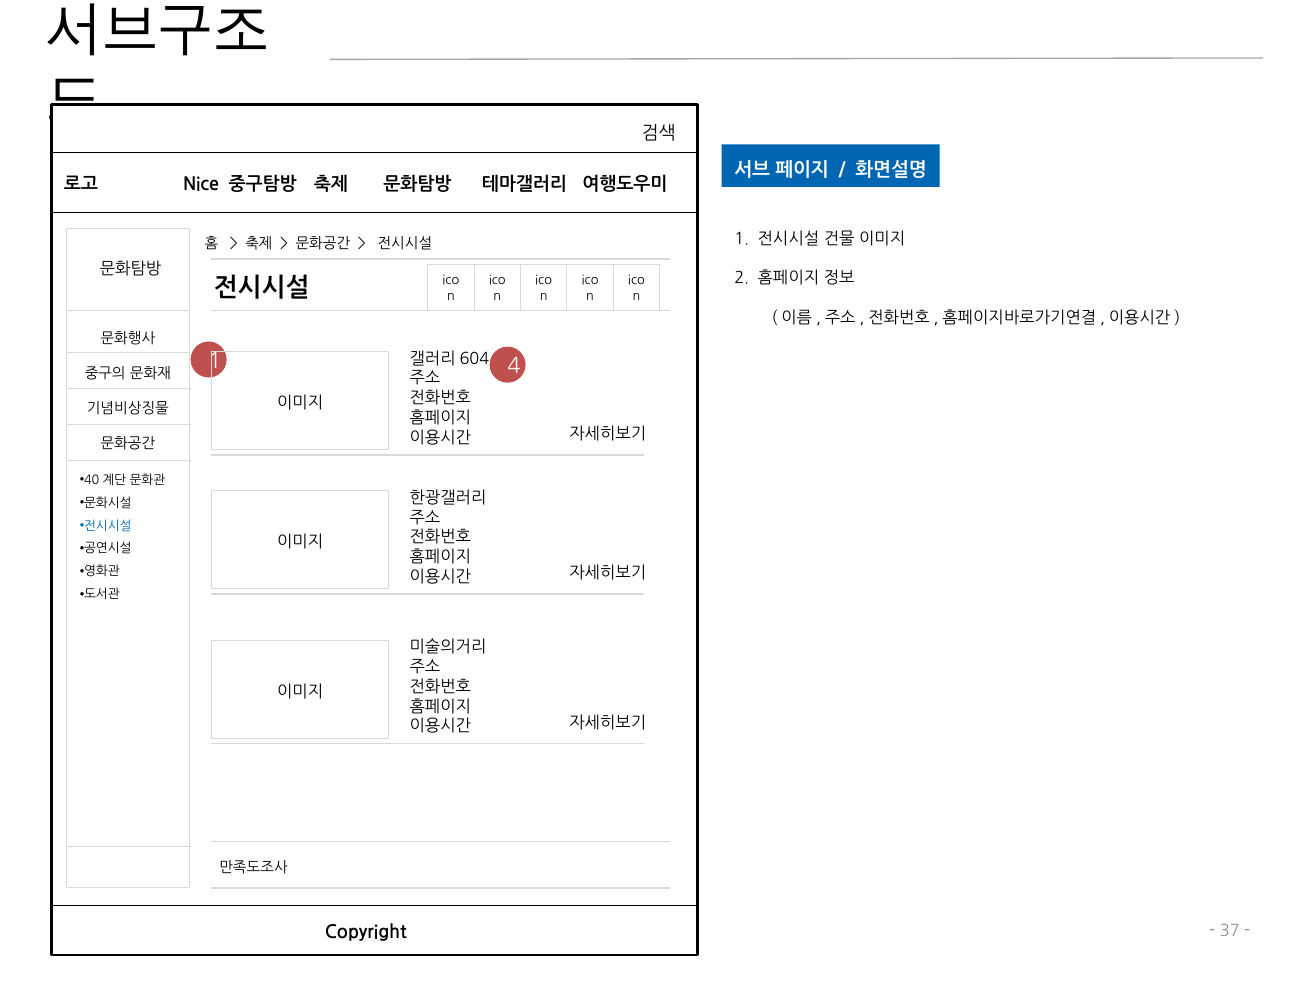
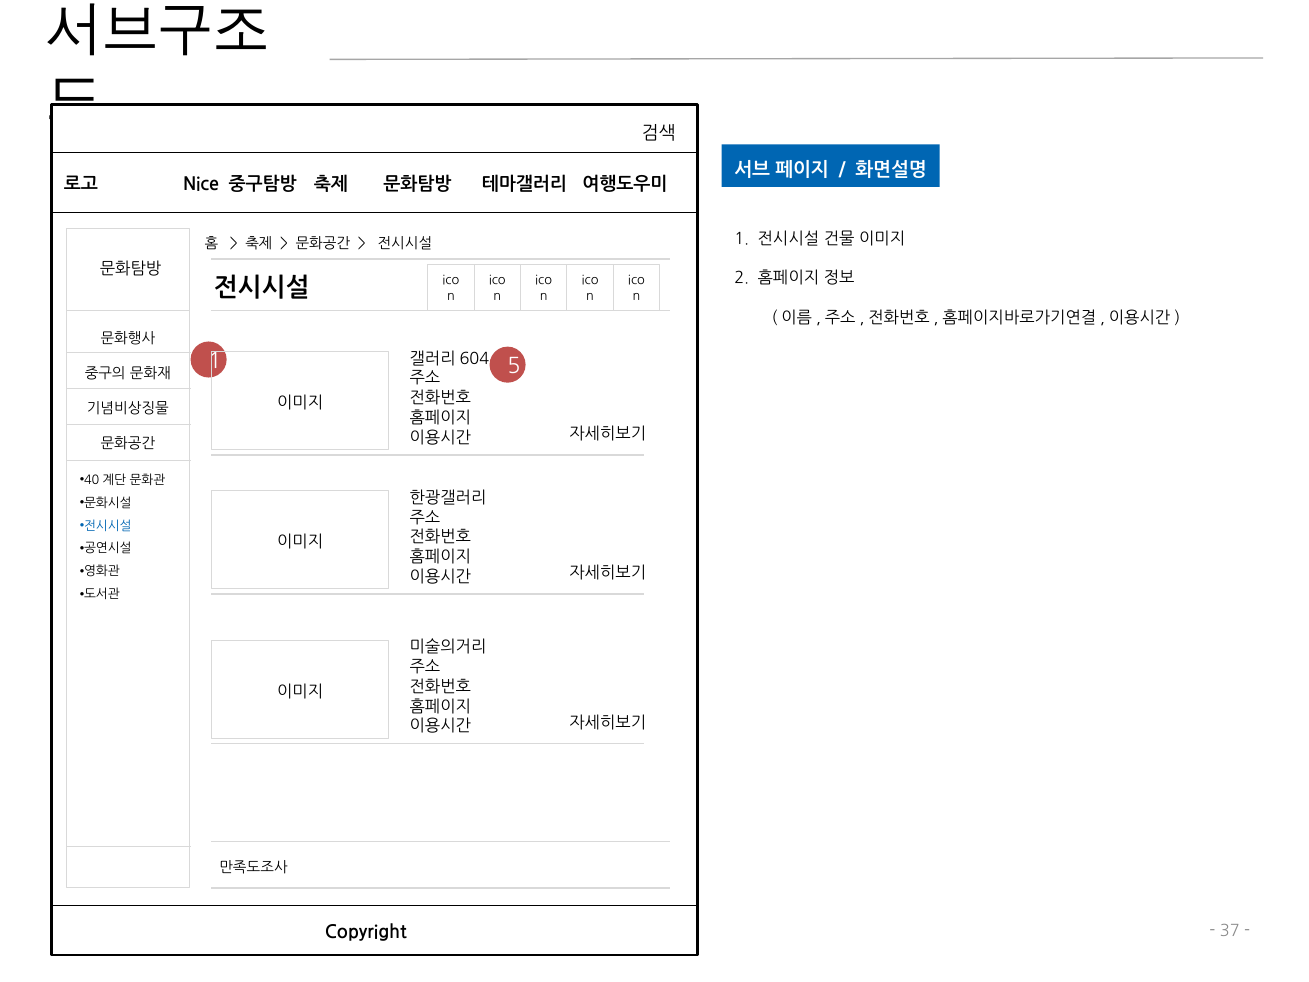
4: 4 -> 5 (514, 366)
